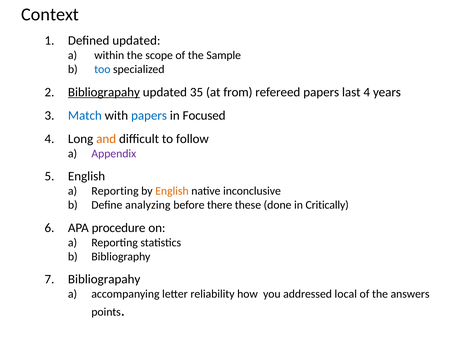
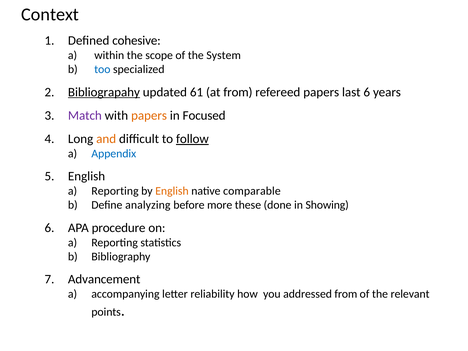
Defined updated: updated -> cohesive (136, 41)
Sample: Sample -> System (224, 55)
35: 35 -> 61 (197, 92)
last 4: 4 -> 6 (367, 92)
Match colour: blue -> purple (85, 116)
papers colour: blue -> orange (149, 116)
follow underline: none -> present (192, 139)
Appendix colour: purple -> blue (114, 154)
inconclusive: inconclusive -> comparable (252, 191)
there: there -> more (220, 205)
Critically: Critically -> Showing (327, 205)
Bibliograpahy: Bibliograpahy -> Advancement (104, 279)
addressed local: local -> from (346, 294)
answers: answers -> relevant (410, 294)
